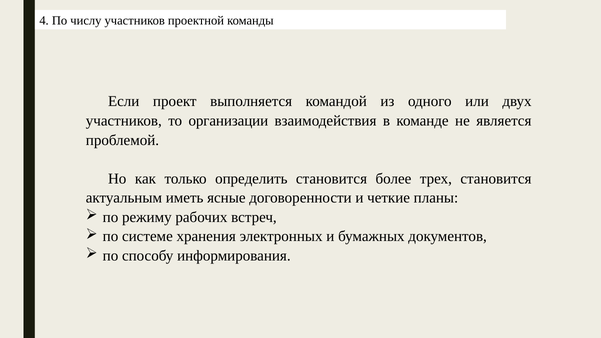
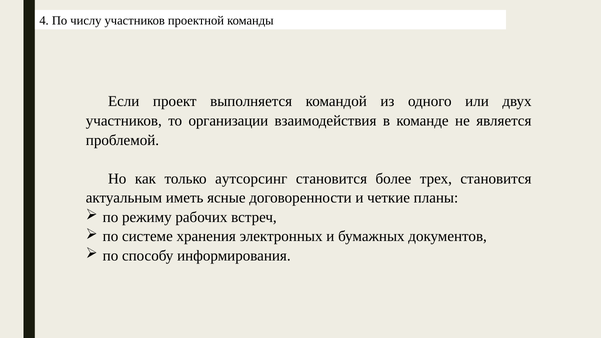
определить: определить -> аутсорсинг (251, 179)
